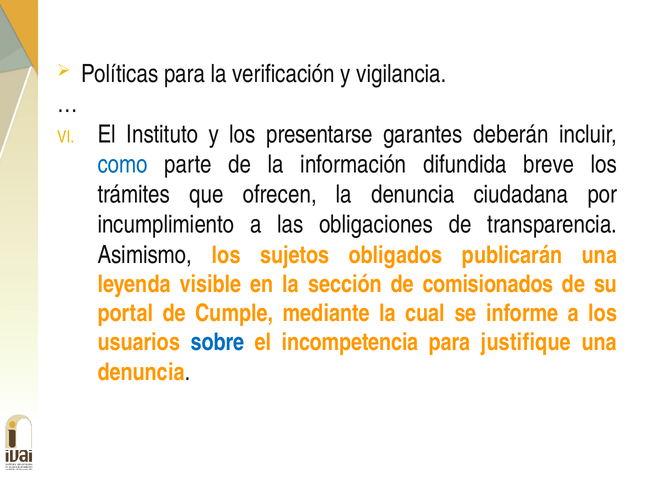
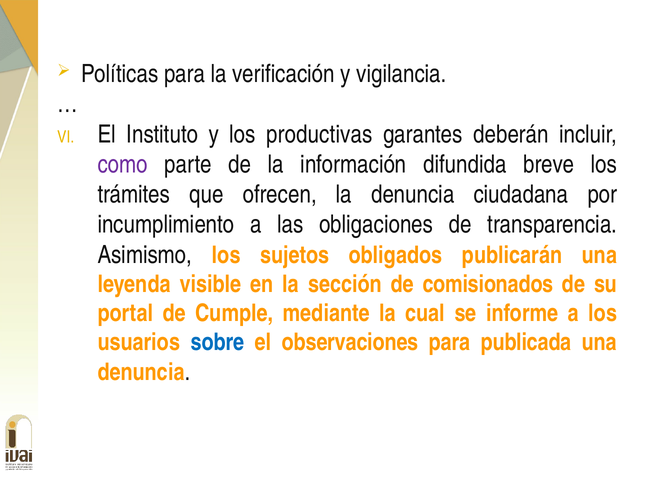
presentarse: presentarse -> productivas (319, 134)
como colour: blue -> purple (123, 164)
incompetencia: incompetencia -> observaciones (350, 342)
justifique: justifique -> publicada (526, 342)
